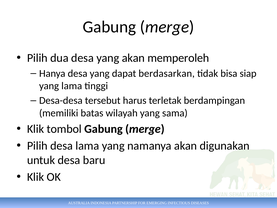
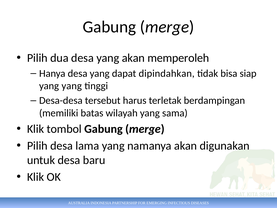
berdasarkan: berdasarkan -> dipindahkan (167, 73)
yang lama: lama -> yang (72, 86)
